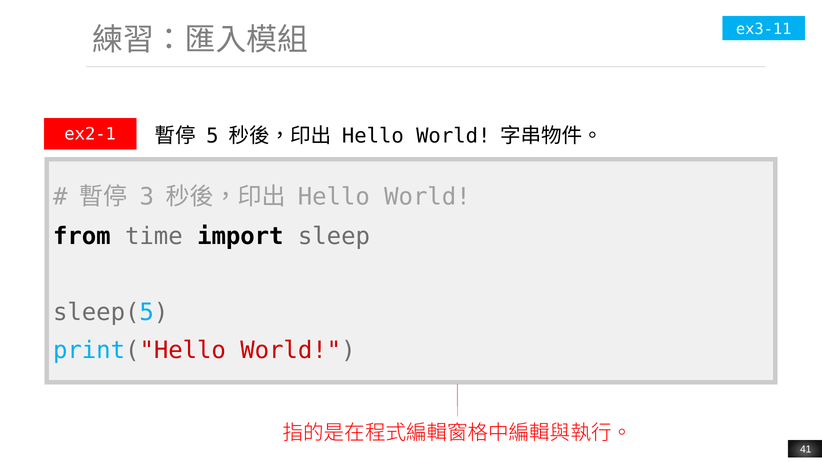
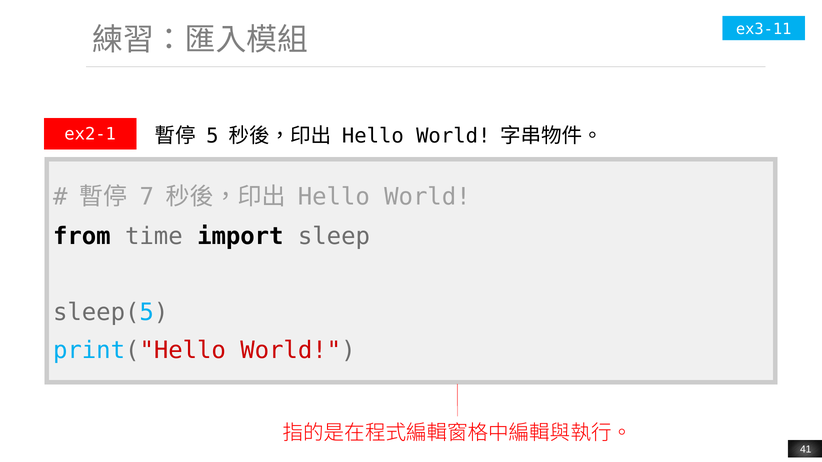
3: 3 -> 7 (147, 197)
